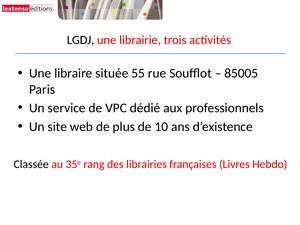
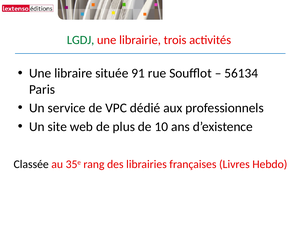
LGDJ colour: black -> green (81, 40)
55: 55 -> 91 (138, 73)
85005: 85005 -> 56134 (241, 73)
